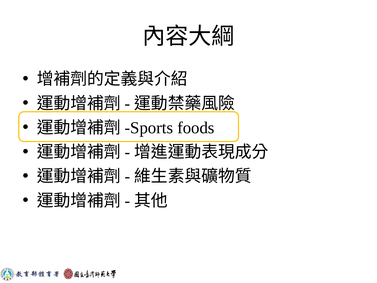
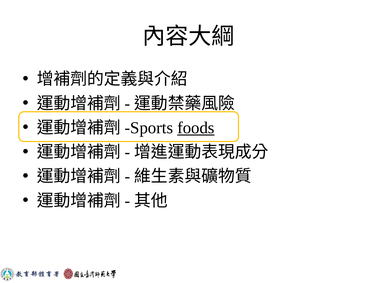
foods underline: none -> present (196, 128)
